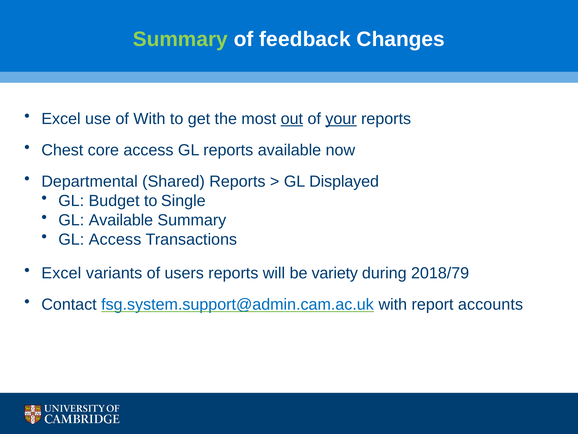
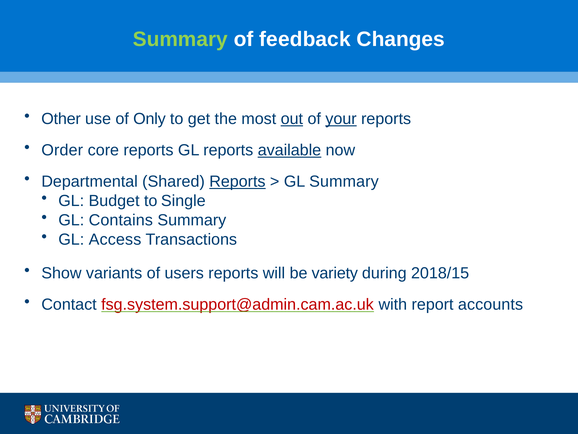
Excel: Excel -> Other (61, 119)
of With: With -> Only (150, 119)
Chest: Chest -> Order (62, 150)
core access: access -> reports (148, 150)
available underline: none -> present (289, 150)
Reports underline: none -> present (237, 181)
GL Displayed: Displayed -> Summary (344, 181)
GL Available: Available -> Contains (121, 220)
Excel: Excel -> Show (61, 273)
2018/79: 2018/79 -> 2018/15 (440, 273)
fsg.system.support@admin.cam.ac.uk colour: blue -> red (237, 304)
